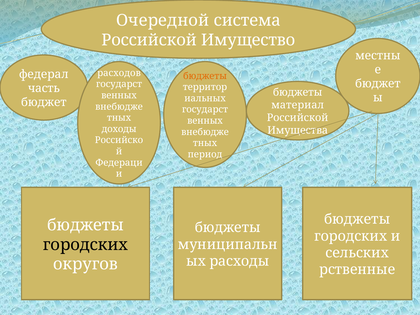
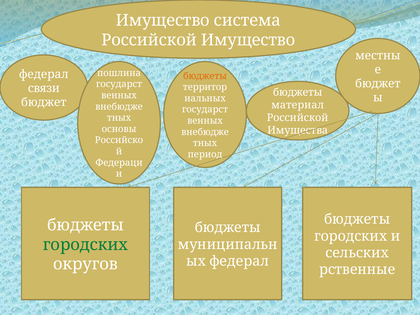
Очередной: Очередной -> Имущество (163, 20)
расходов: расходов -> пошлина (119, 73)
часть: часть -> связи (44, 88)
доходы: доходы -> основы (119, 129)
городских colour: black -> green (85, 245)
расходы: расходы -> федерал (239, 261)
